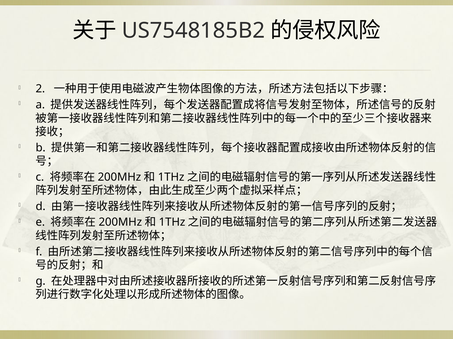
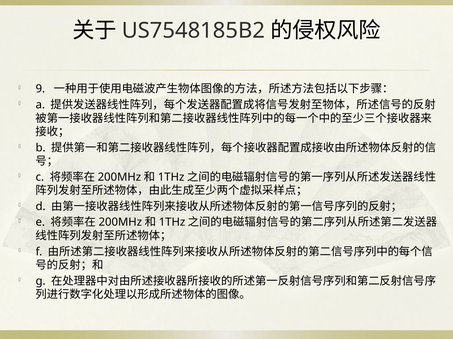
2: 2 -> 9 (40, 89)
